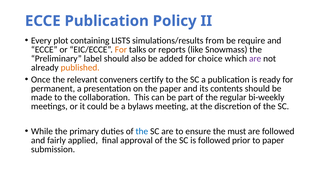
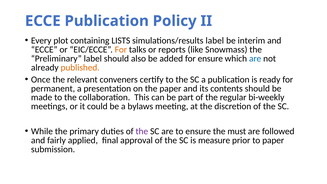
simulations/results from: from -> label (215, 41)
require: require -> interim (251, 41)
for choice: choice -> ensure (210, 59)
are colour: purple -> blue (255, 59)
the colour: blue -> purple (142, 131)
is followed: followed -> measure (214, 140)
